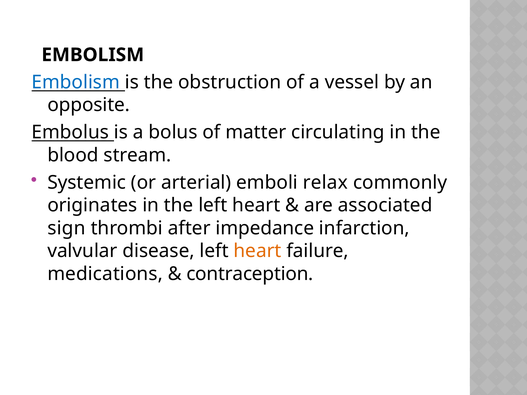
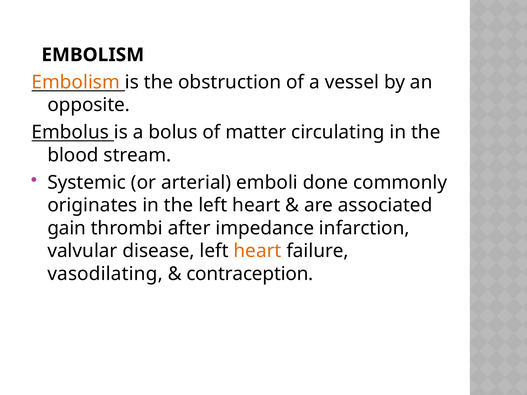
Embolism colour: blue -> orange (76, 82)
relax: relax -> done (325, 183)
sign: sign -> gain (67, 228)
medications: medications -> vasodilating (105, 274)
